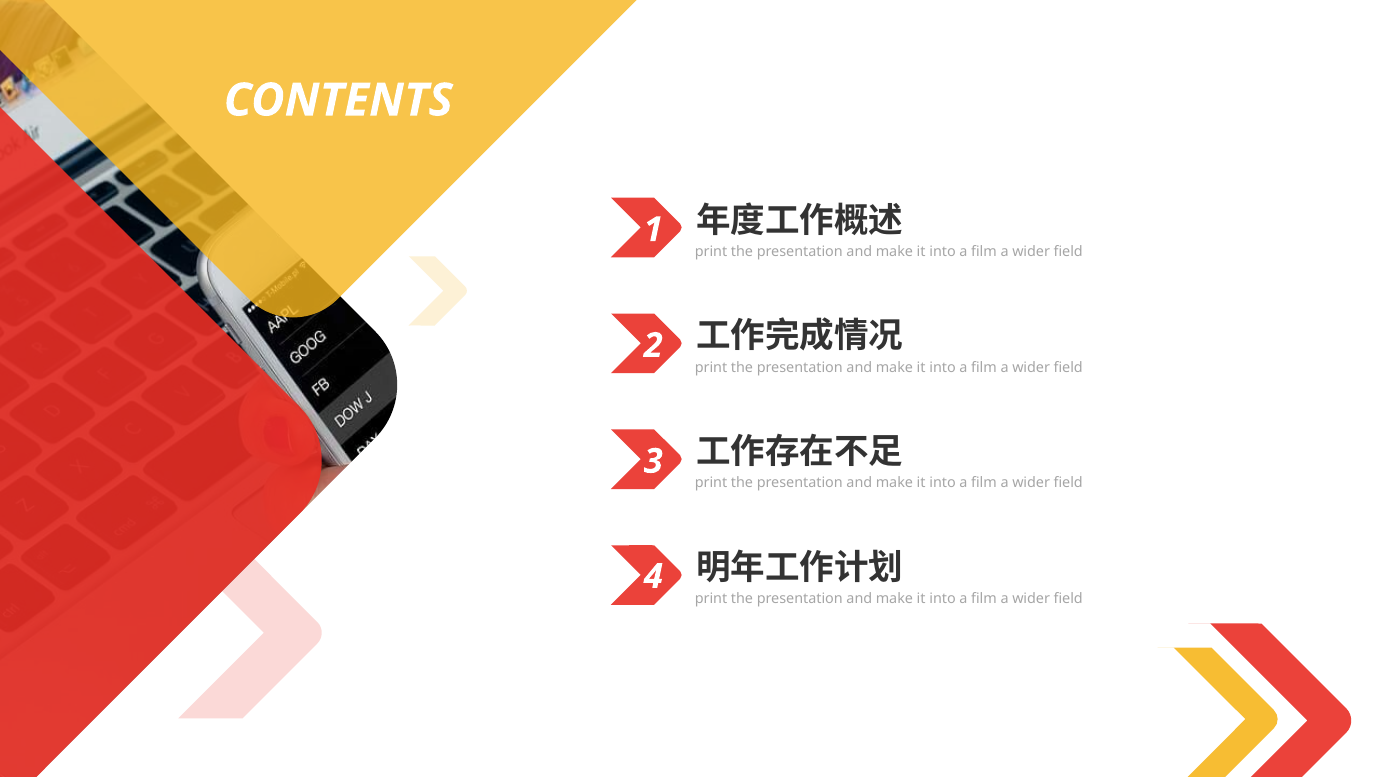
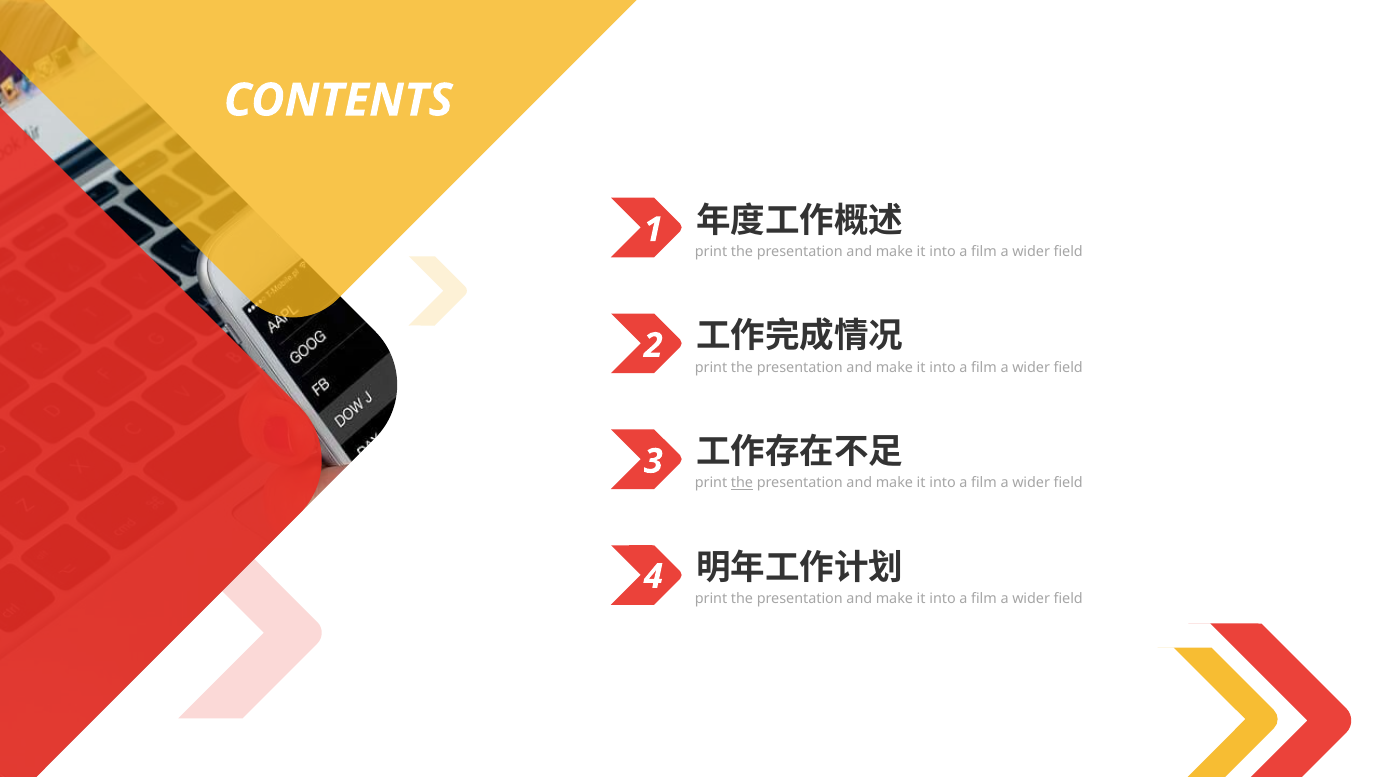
the underline: none -> present (742, 483)
